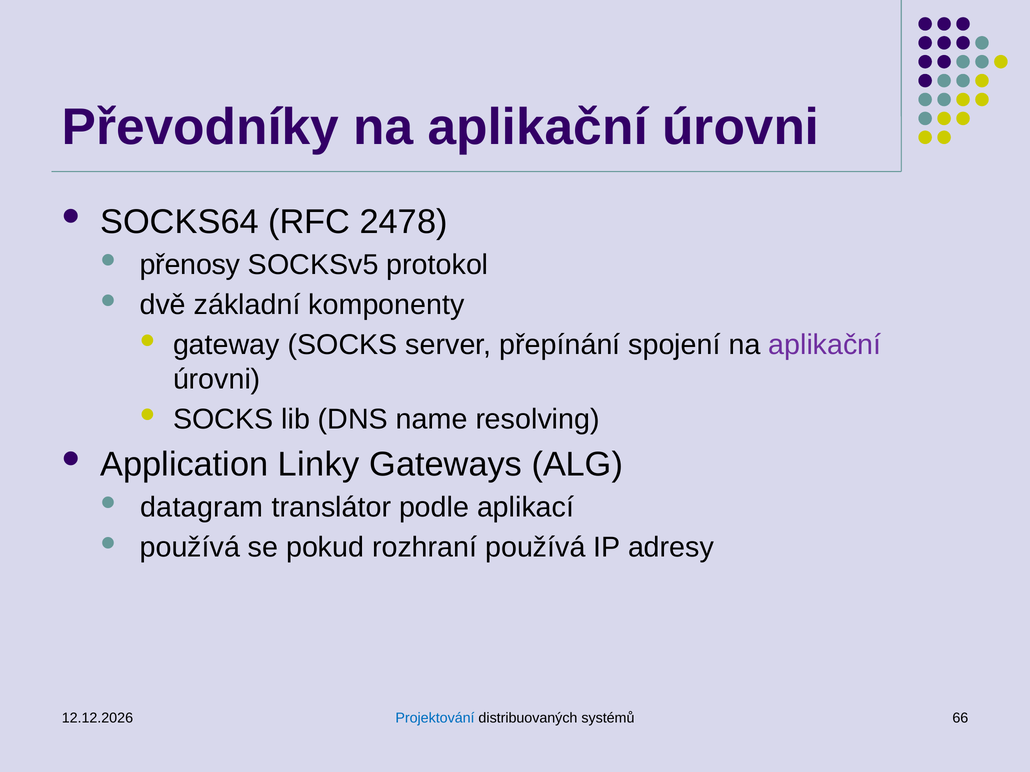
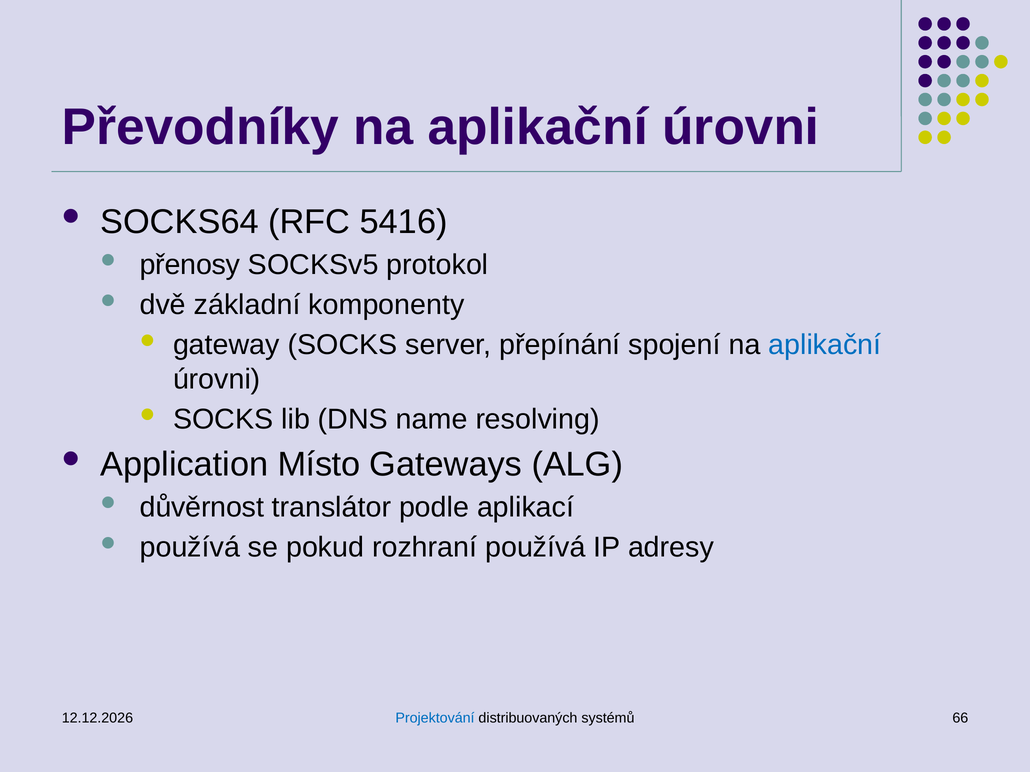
2478: 2478 -> 5416 (404, 222)
aplikační colour: purple -> blue (825, 345)
Linky: Linky -> Místo (319, 464)
datagram: datagram -> důvěrnost (202, 508)
